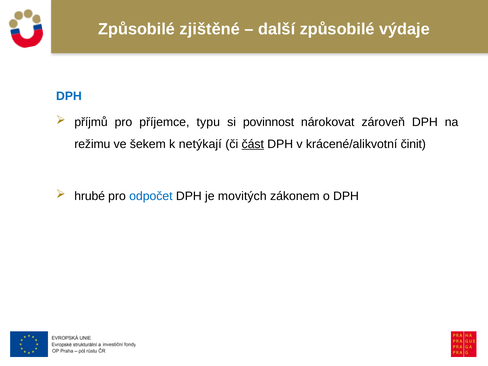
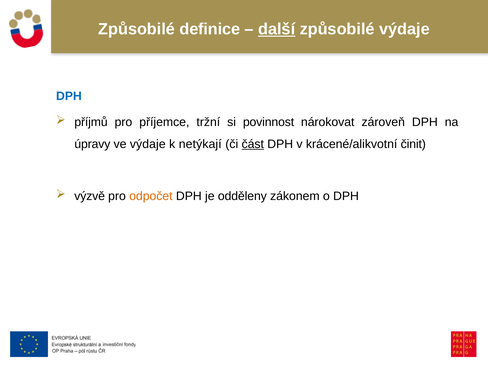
zjištěné: zjištěné -> definice (210, 29)
další underline: none -> present (277, 29)
typu: typu -> tržní (208, 122)
režimu: režimu -> úpravy (92, 144)
ve šekem: šekem -> výdaje (148, 144)
hrubé: hrubé -> výzvě (90, 196)
odpočet colour: blue -> orange (151, 196)
movitých: movitých -> odděleny (242, 196)
